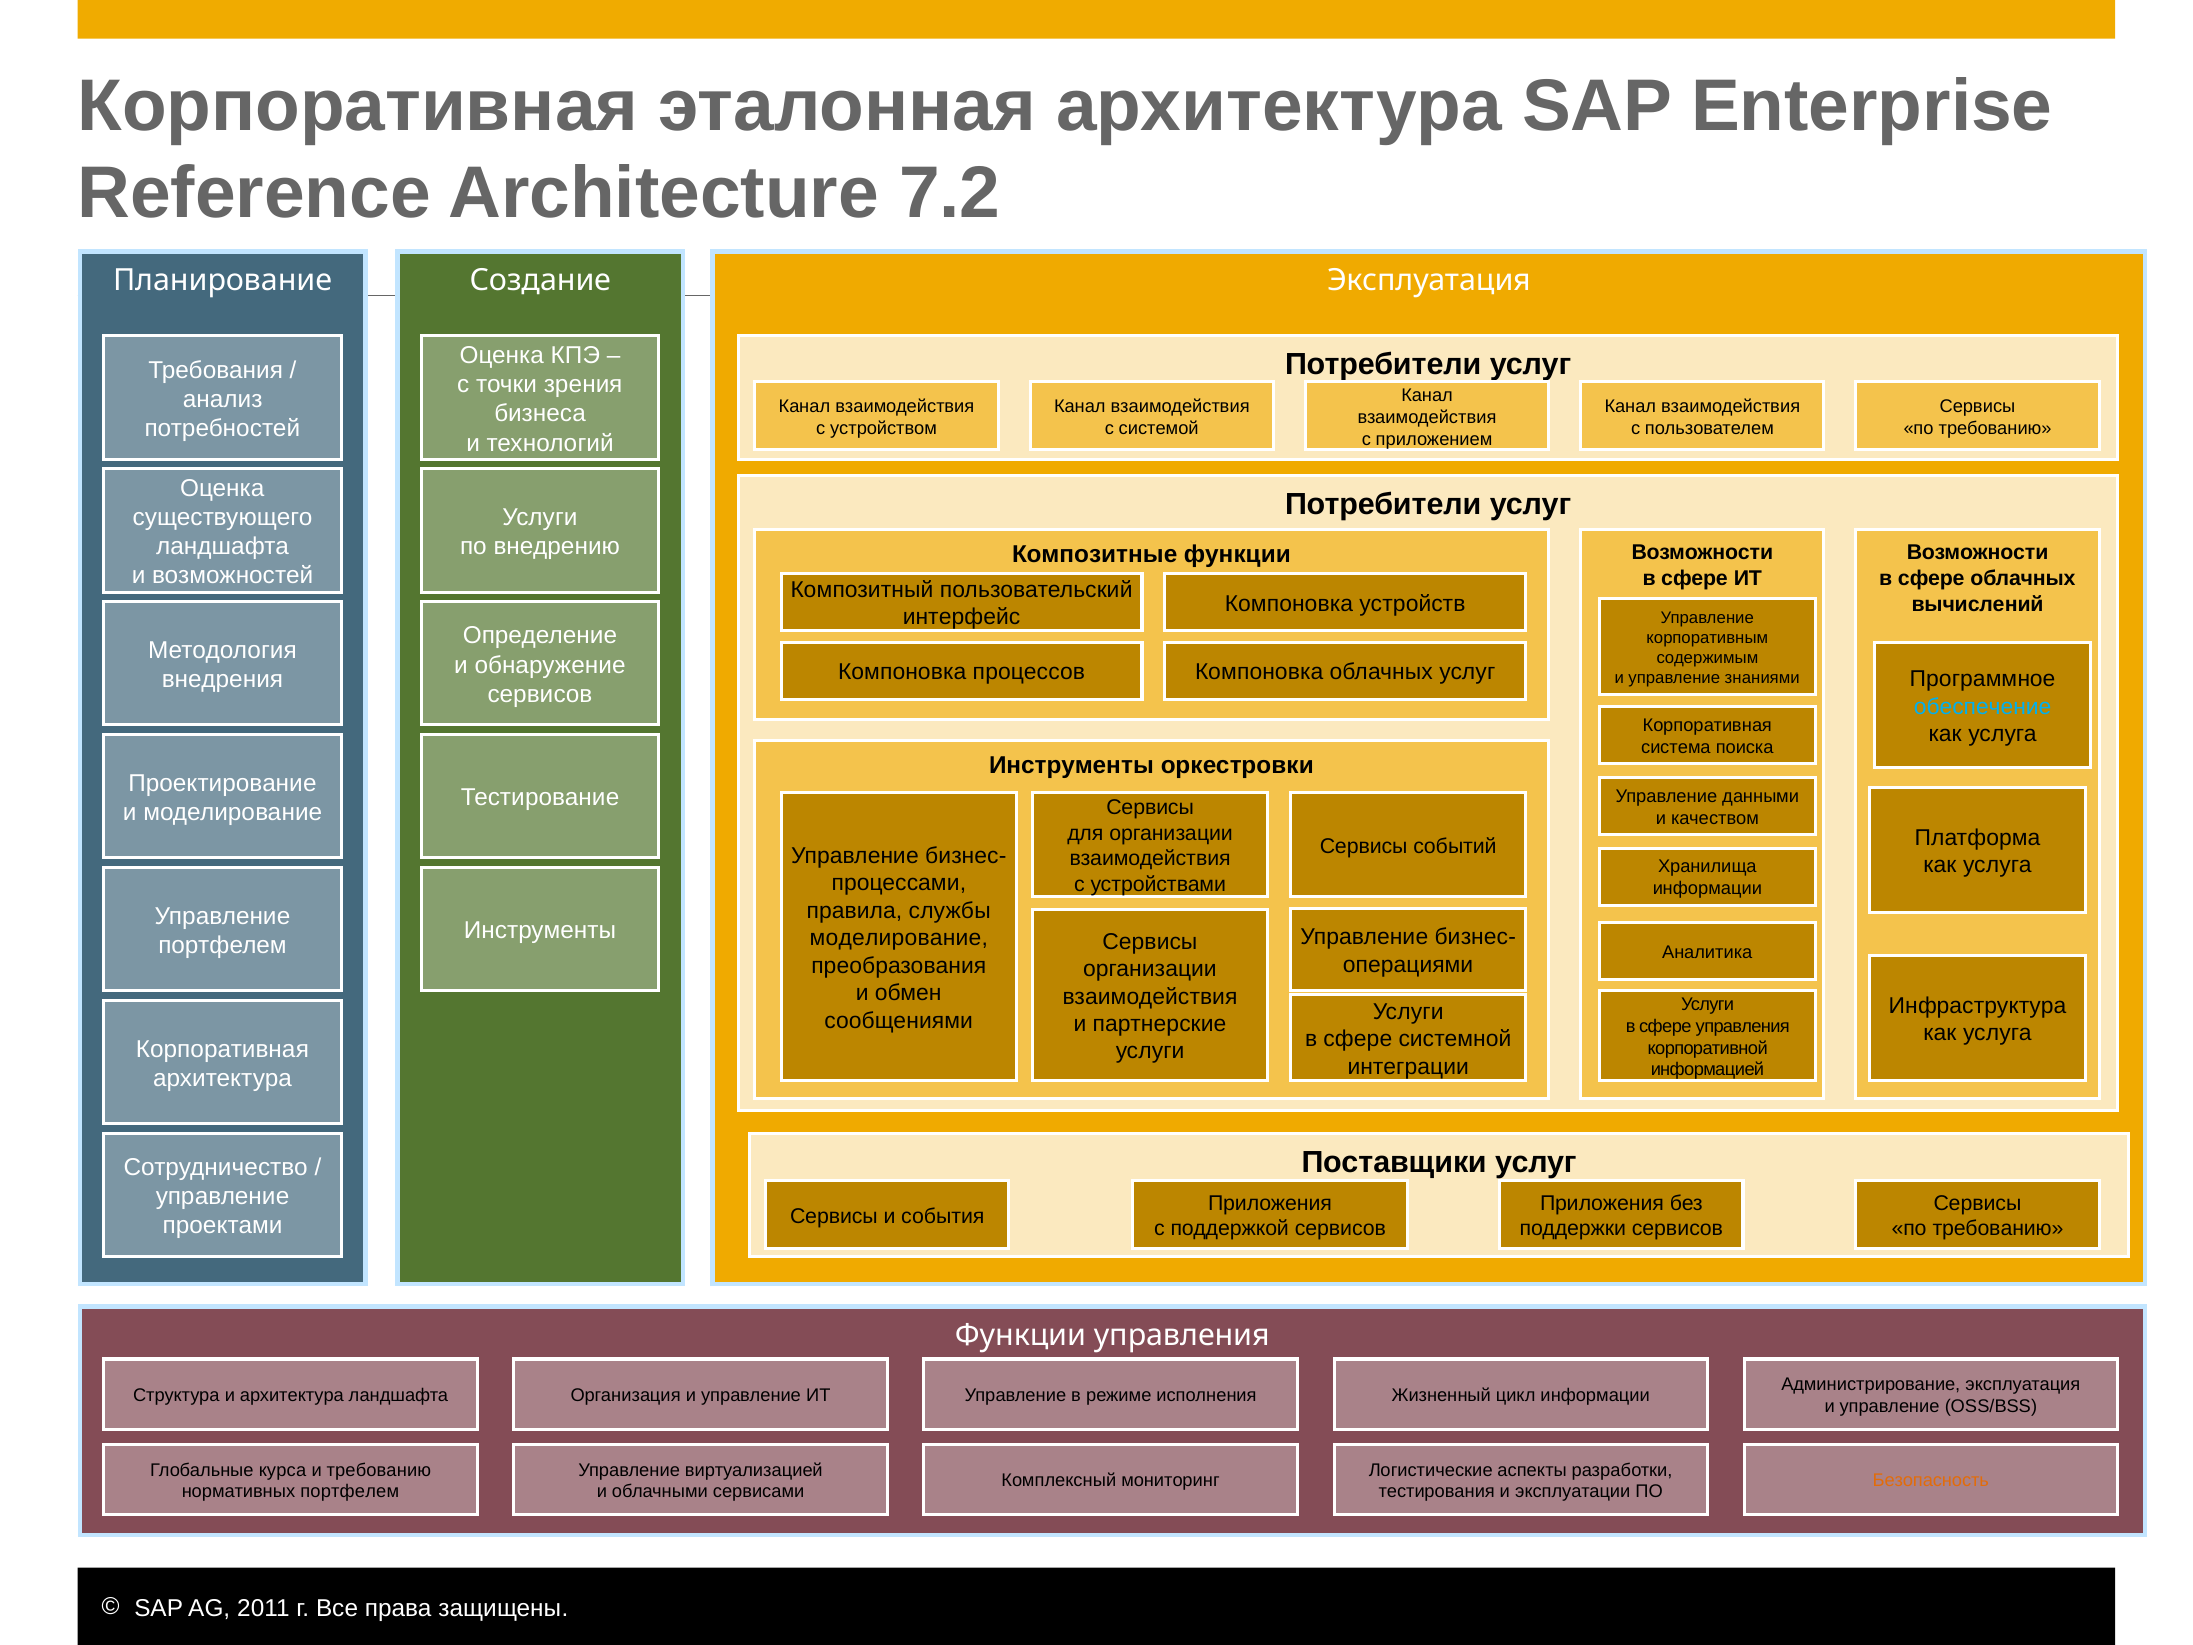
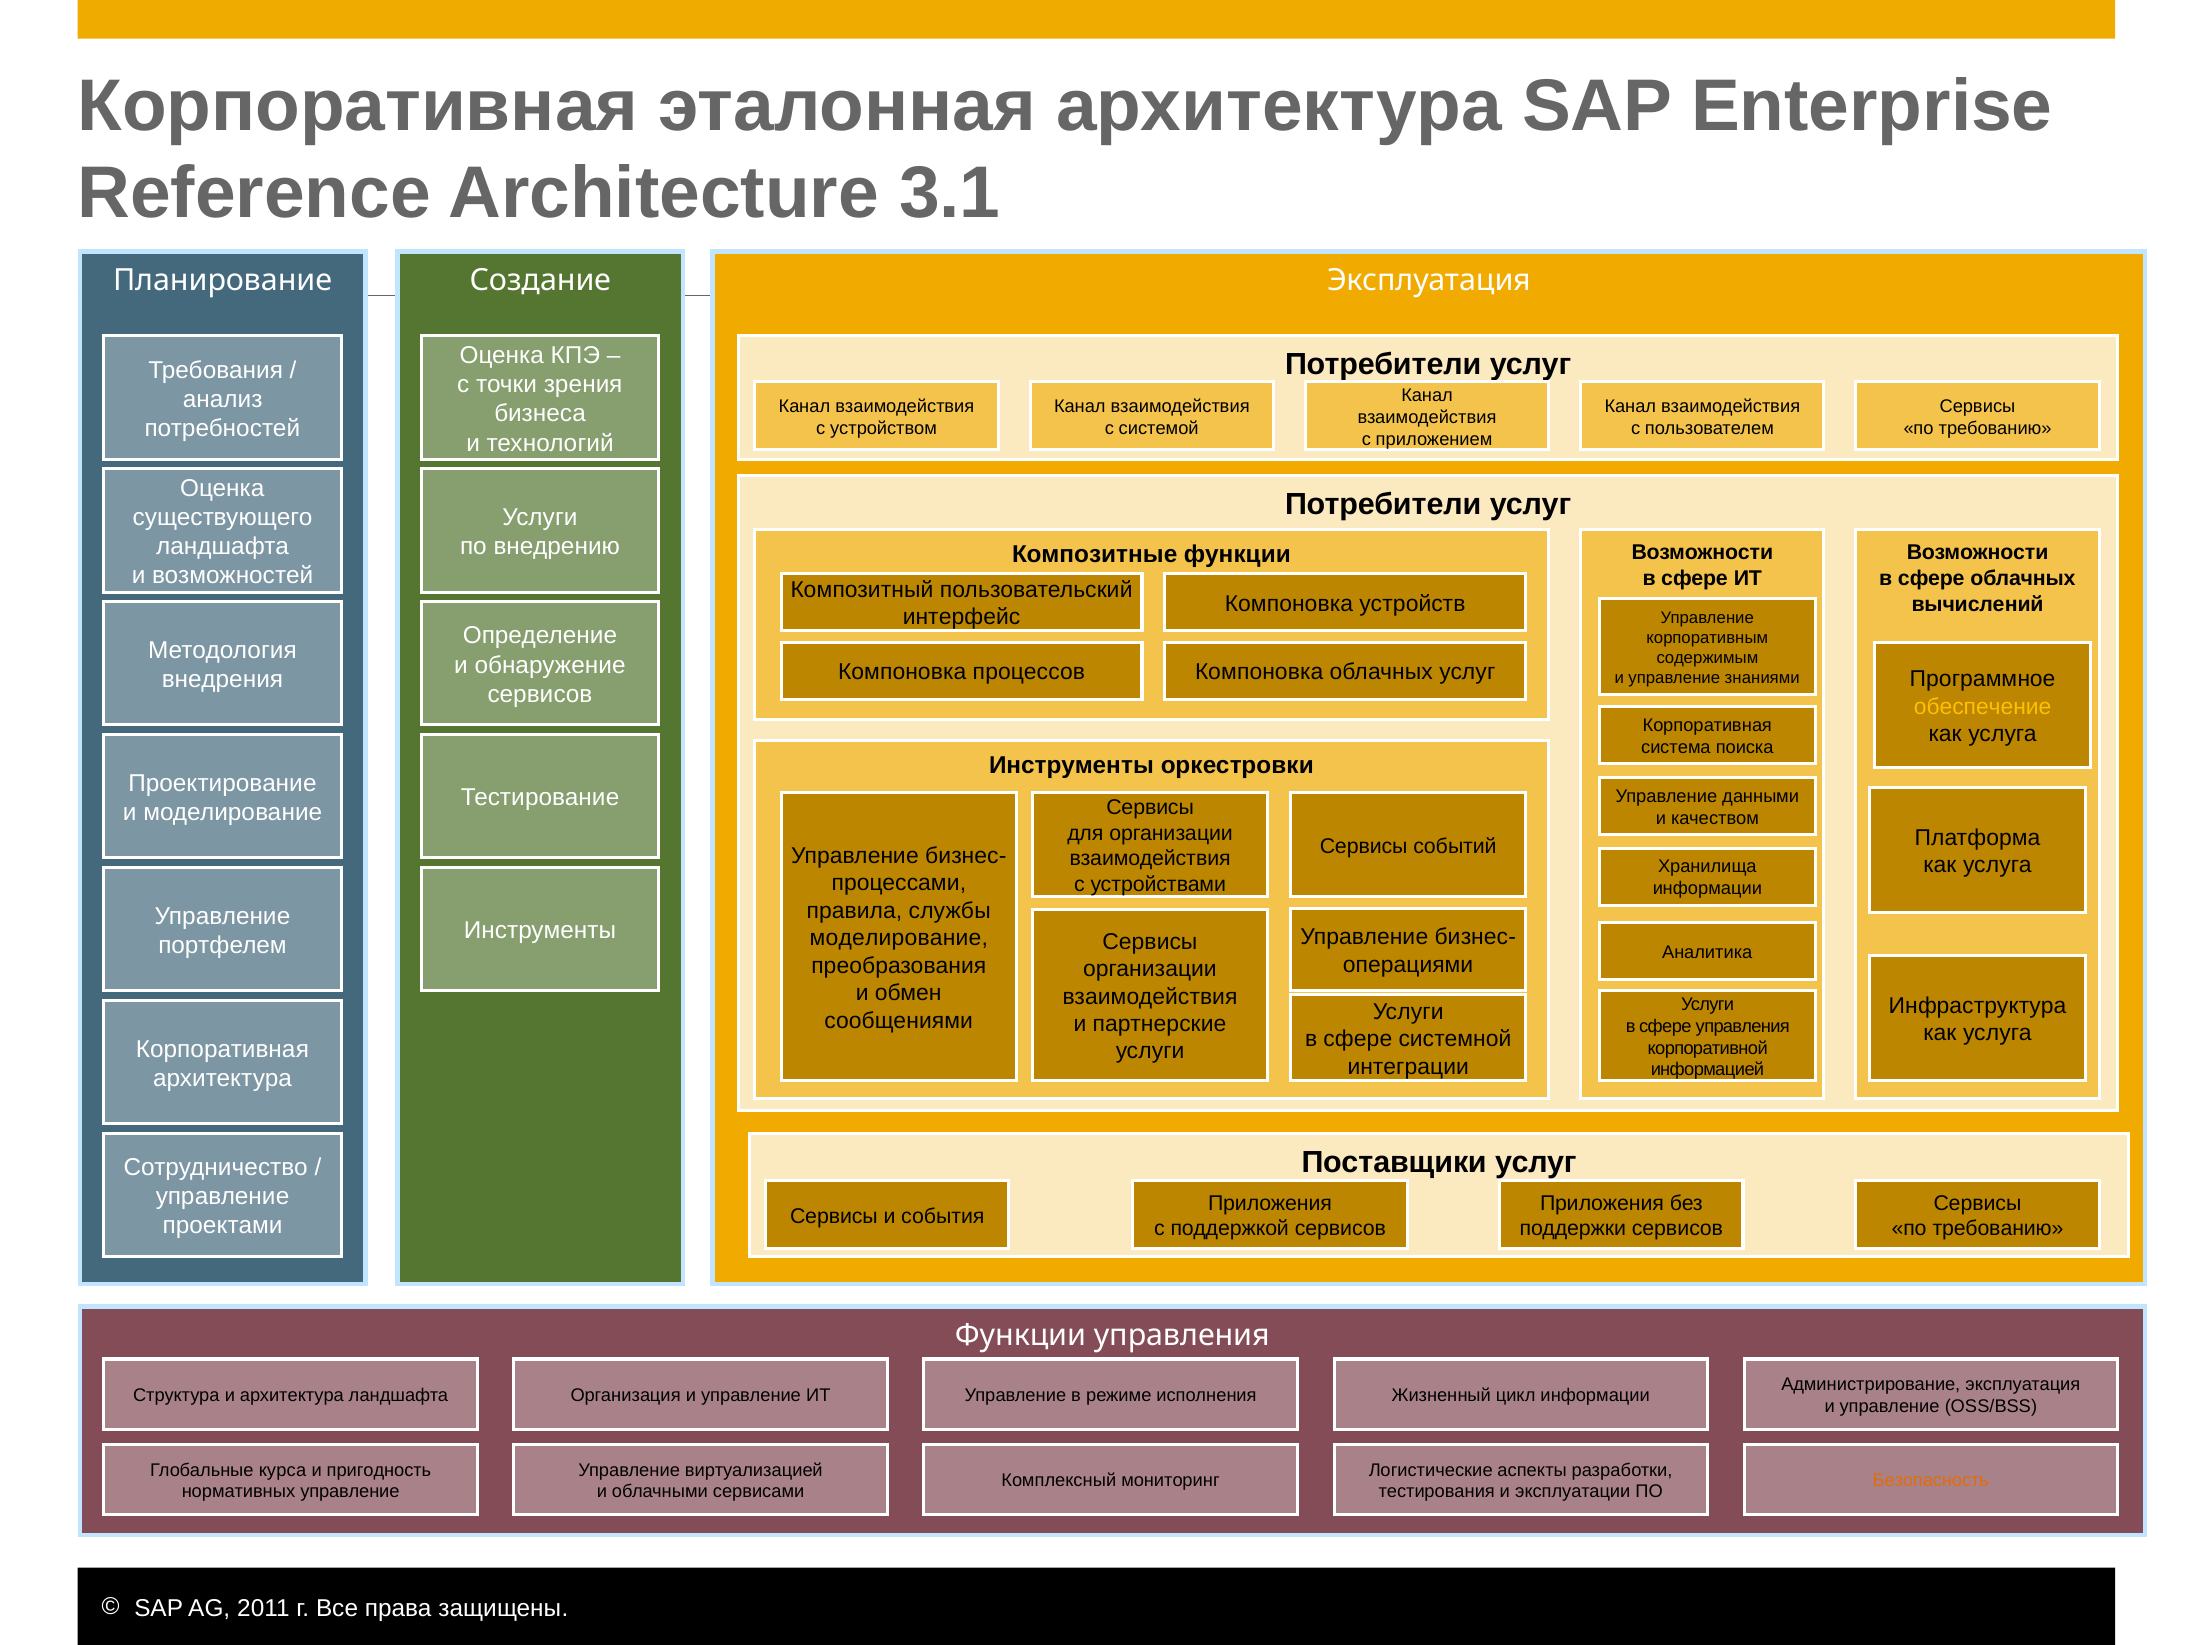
7.2: 7.2 -> 3.1 (950, 194)
обеспечение colour: light blue -> yellow (1983, 706)
и требованию: требованию -> пригодность (379, 1470)
нормативных портфелем: портфелем -> управление (350, 1492)
